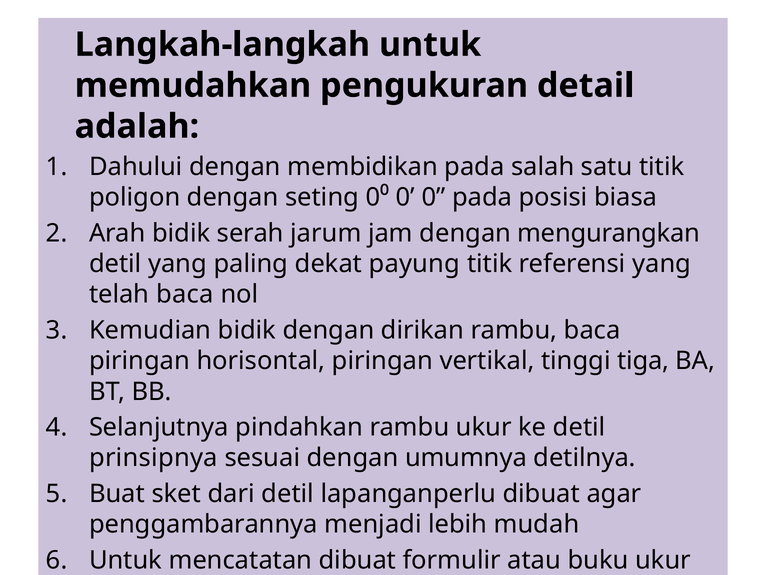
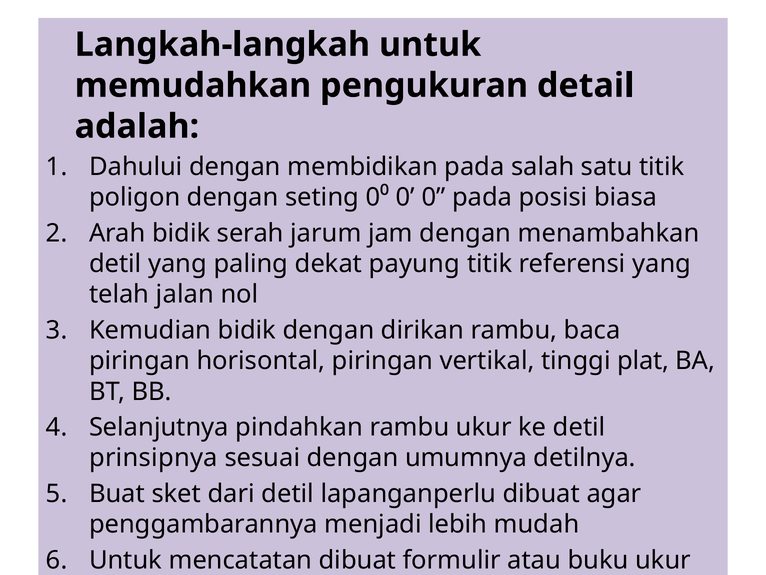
mengurangkan: mengurangkan -> menambahkan (609, 233)
telah baca: baca -> jalan (185, 294)
tiga: tiga -> plat (643, 361)
